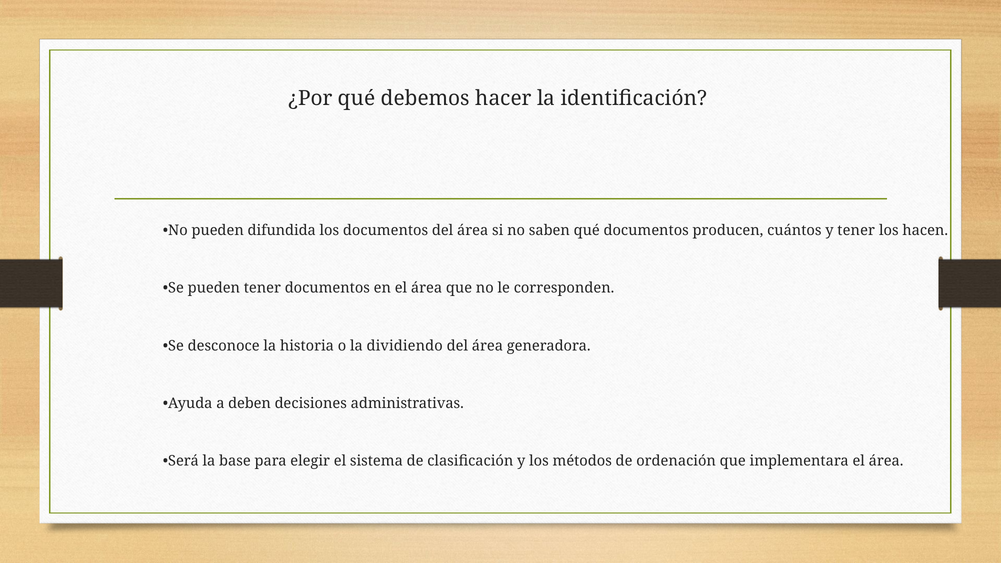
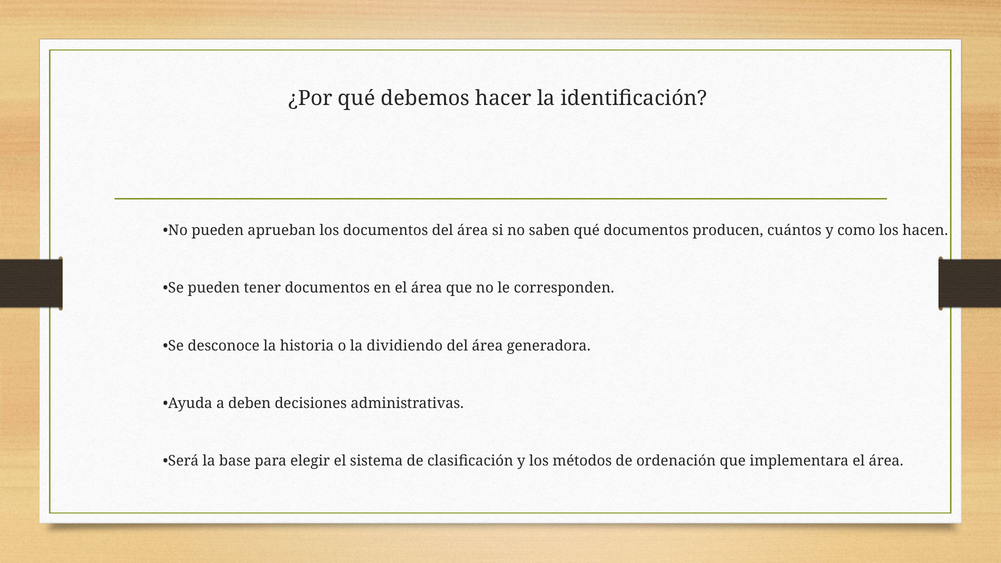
difundida: difundida -> aprueban (282, 231)
y tener: tener -> como (856, 231)
